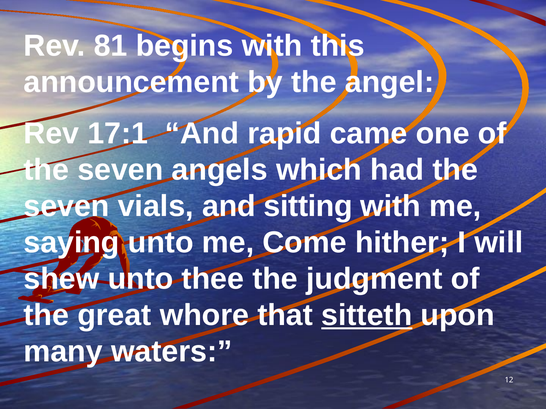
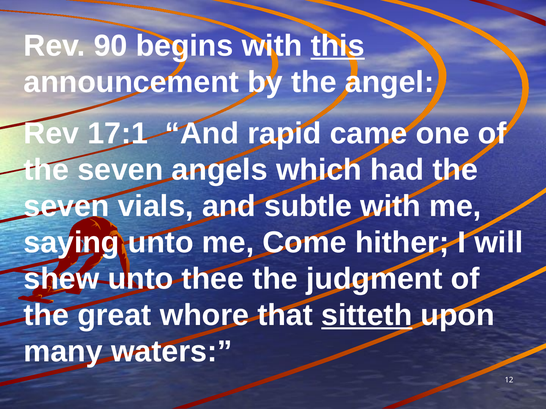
81: 81 -> 90 (111, 46)
this underline: none -> present (338, 46)
sitting: sitting -> subtle (308, 206)
